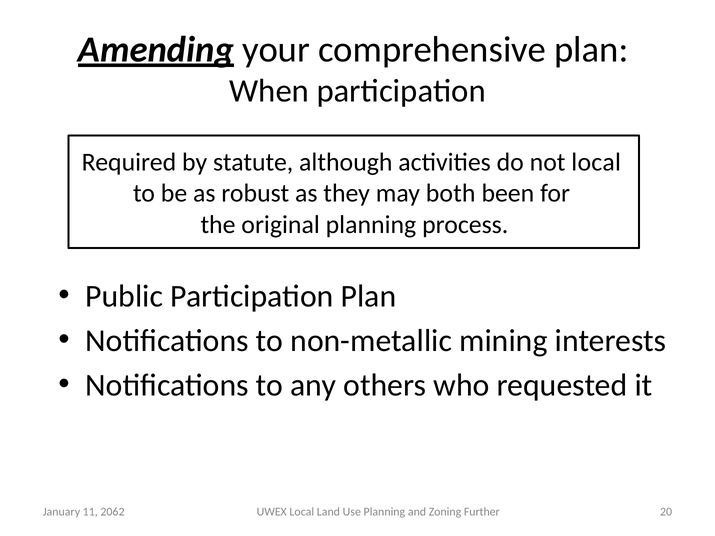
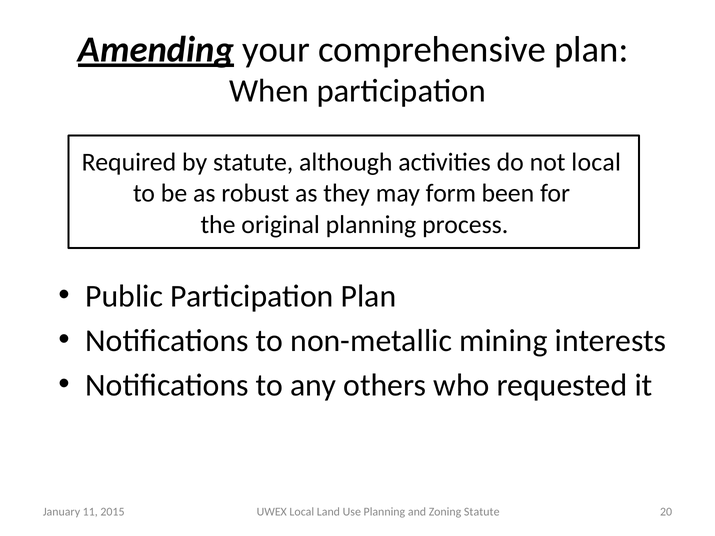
both: both -> form (451, 194)
2062: 2062 -> 2015 (112, 512)
Zoning Further: Further -> Statute (482, 512)
